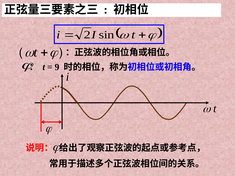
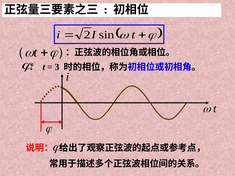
9: 9 -> 3 (57, 67)
